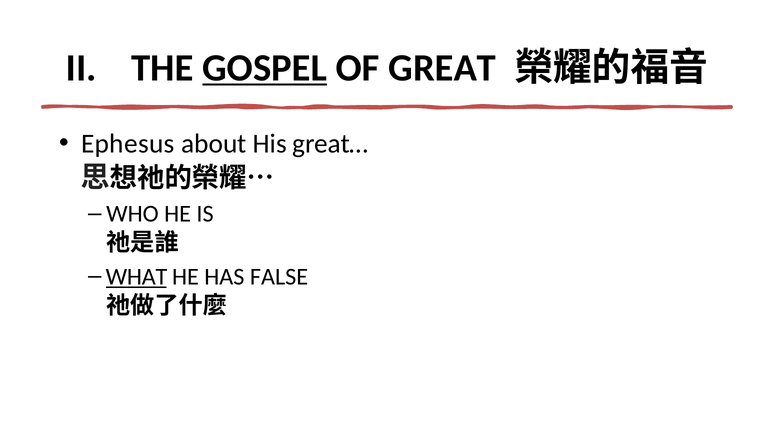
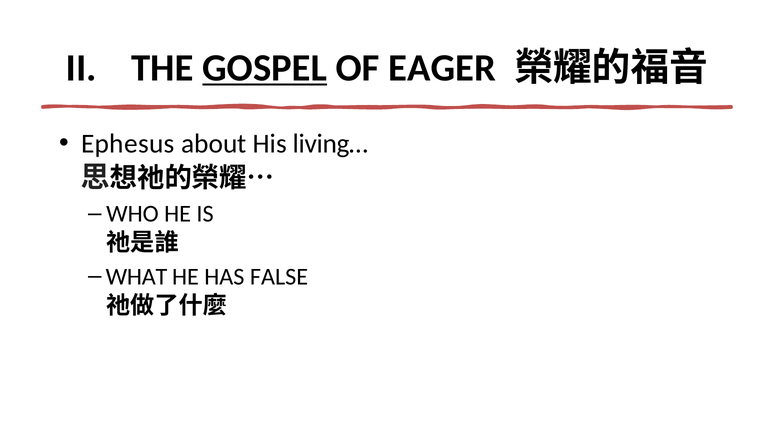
GREAT: GREAT -> EAGER (442, 68)
great…: great… -> living… (330, 144)
WHAT underline: present -> none (137, 277)
